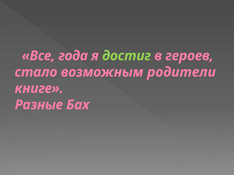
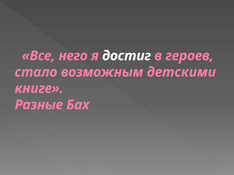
года: года -> него (73, 56)
достиг colour: light green -> white (127, 56)
родители: родители -> детскими (181, 72)
